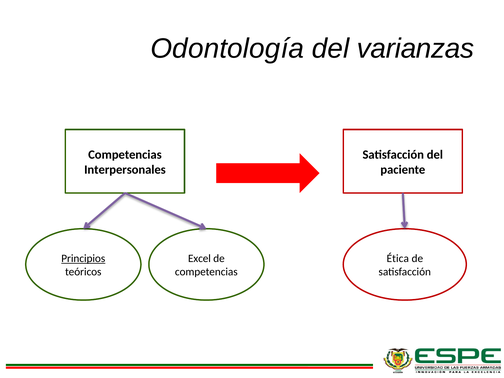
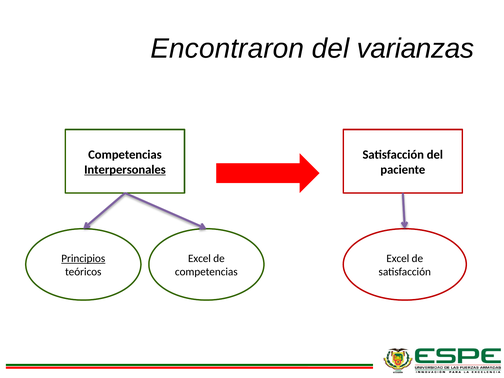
Odontología: Odontología -> Encontraron (227, 49)
Interpersonales underline: none -> present (125, 170)
Ética: Ética -> Excel (398, 258)
